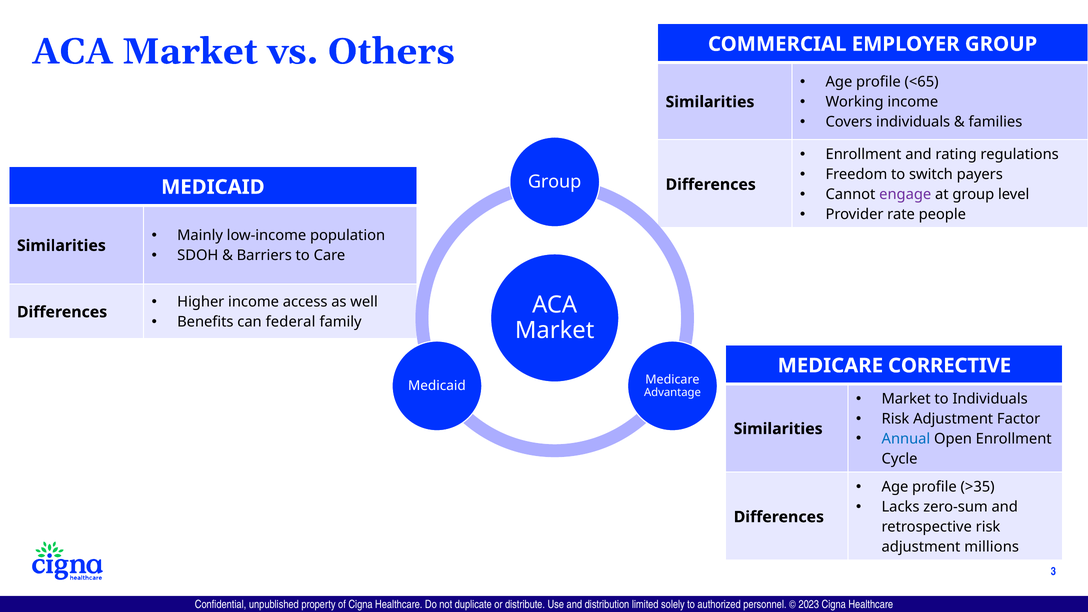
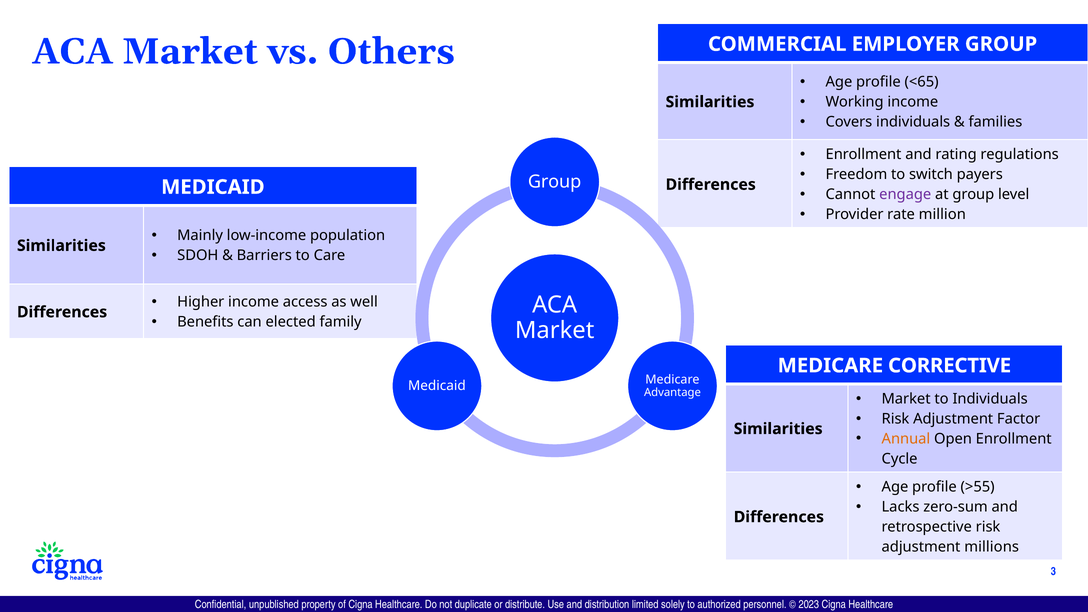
people: people -> million (942, 214)
federal: federal -> elected (291, 322)
Annual colour: blue -> orange (906, 439)
>35: >35 -> >55 (978, 487)
